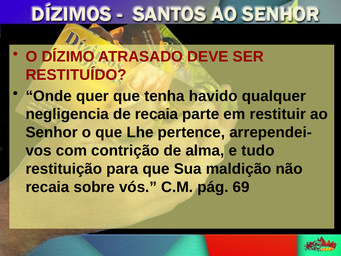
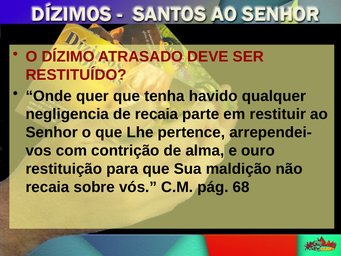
tudo: tudo -> ouro (258, 150)
69: 69 -> 68 (241, 187)
